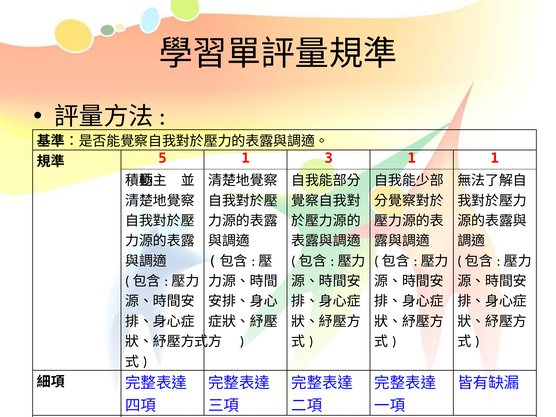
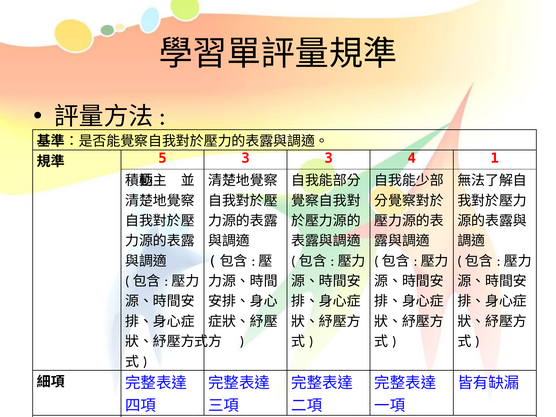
5 1: 1 -> 3 (246, 158)
3 1: 1 -> 4 (412, 158)
